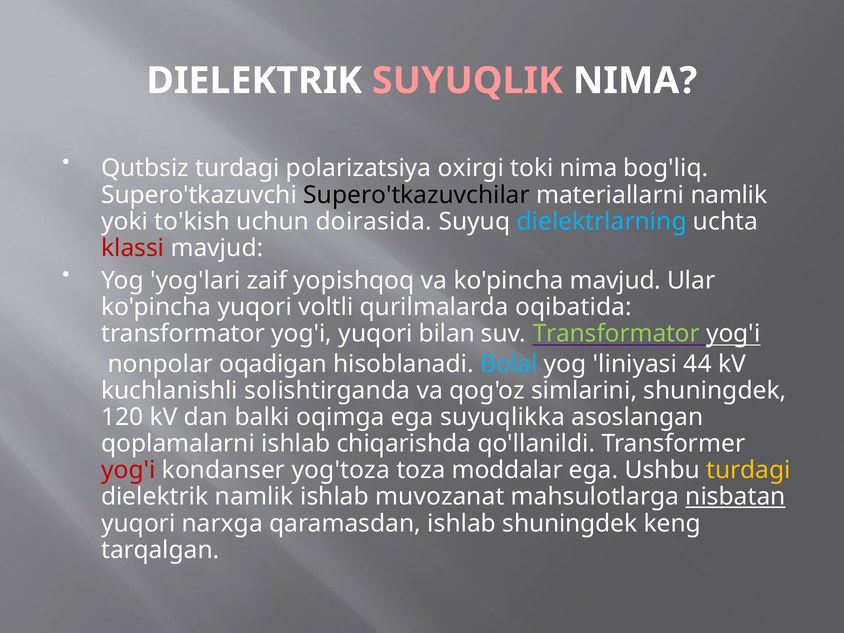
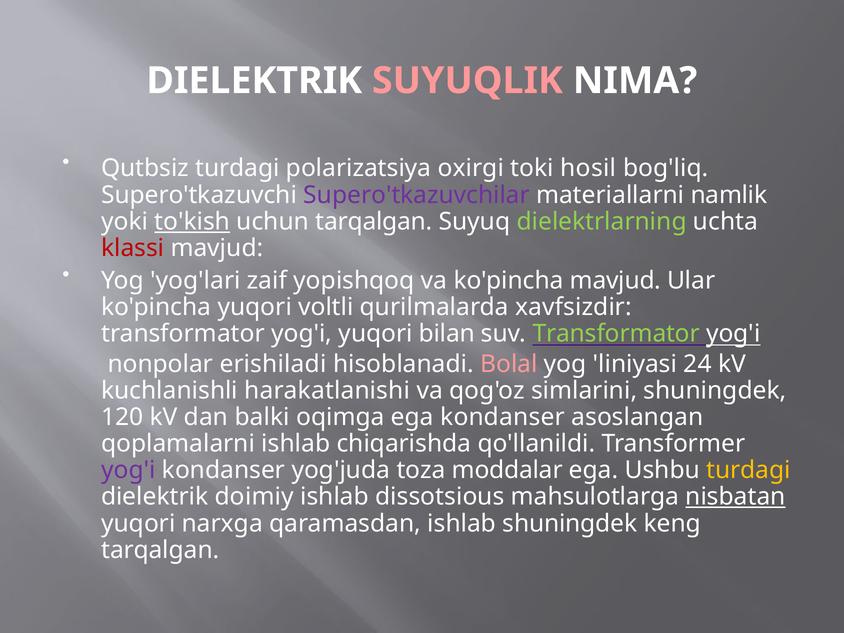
toki nima: nima -> hosil (588, 168)
Supero'tkazuvchilar colour: black -> purple (417, 195)
to'kish underline: none -> present (192, 222)
uchun doirasida: doirasida -> tarqalgan (374, 222)
dielektrlarning colour: light blue -> light green (602, 222)
oqibatida: oqibatida -> xavfsizdir (573, 307)
oqadigan: oqadigan -> erishiladi (273, 364)
Bolal colour: light blue -> pink (509, 364)
44: 44 -> 24 (698, 364)
solishtirganda: solishtirganda -> harakatlanishi (327, 390)
ega suyuqlikka: suyuqlikka -> kondanser (503, 417)
yog'i colour: red -> purple (128, 470)
yog'toza: yog'toza -> yog'juda (341, 470)
dielektrik namlik: namlik -> doimiy (254, 497)
muvozanat: muvozanat -> dissotsious (440, 497)
